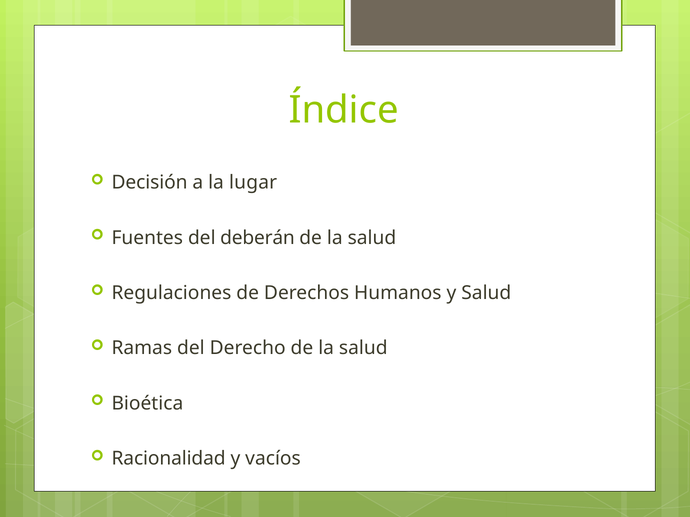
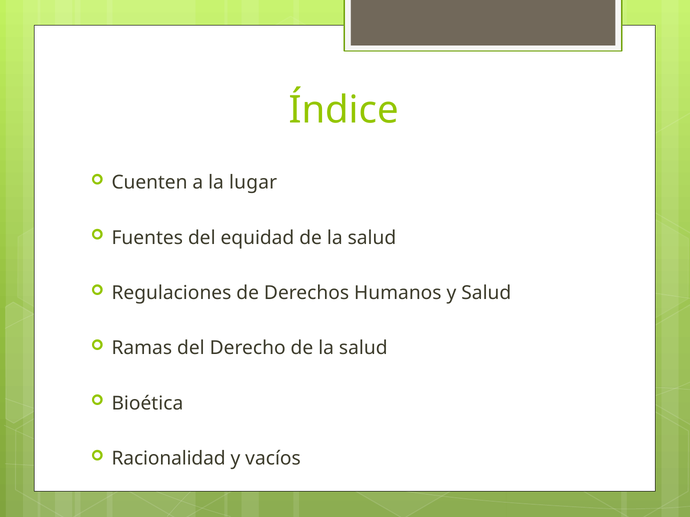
Decisión: Decisión -> Cuenten (150, 183)
deberán: deberán -> equidad (257, 238)
